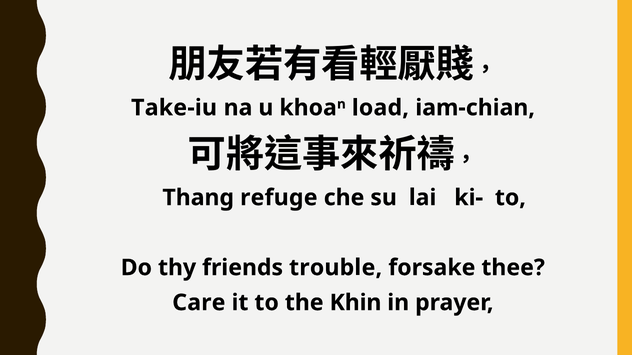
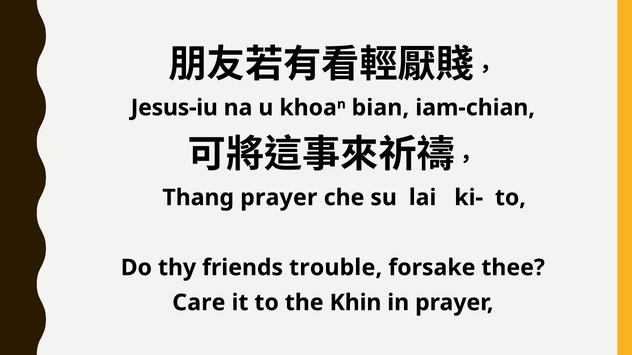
Take-iu: Take-iu -> Jesus-iu (174, 108)
load: load -> bian (380, 108)
Thang refuge: refuge -> prayer (279, 198)
